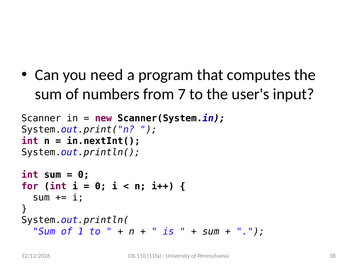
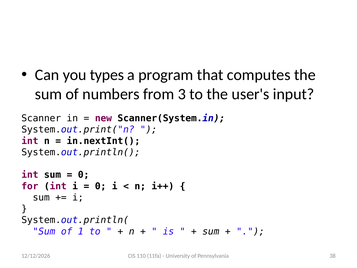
need: need -> types (107, 75)
7: 7 -> 3 (182, 94)
